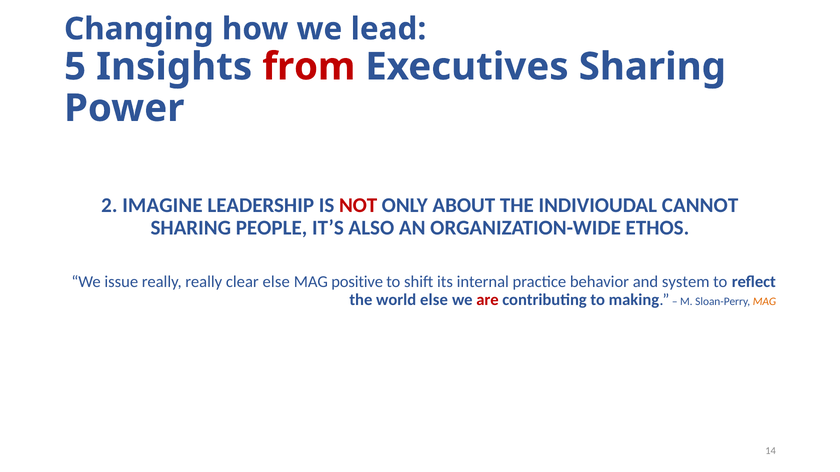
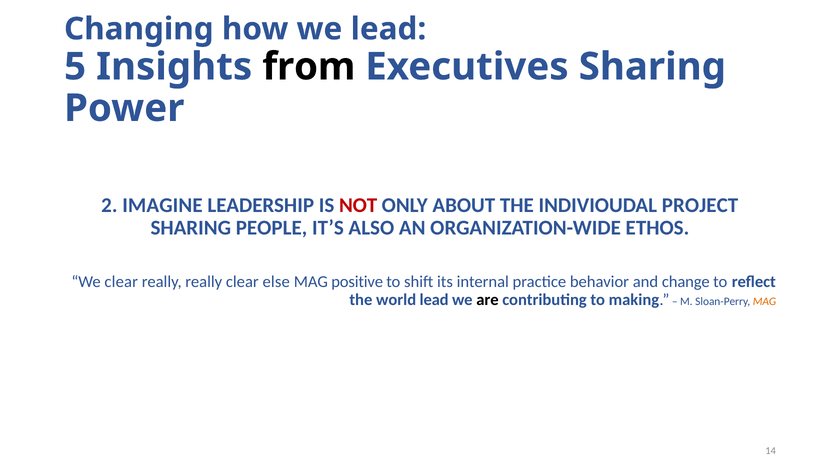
from colour: red -> black (309, 67)
CANNOT: CANNOT -> PROJECT (700, 206)
We issue: issue -> clear (121, 282)
system: system -> change (686, 282)
world else: else -> lead (434, 300)
are colour: red -> black (487, 300)
